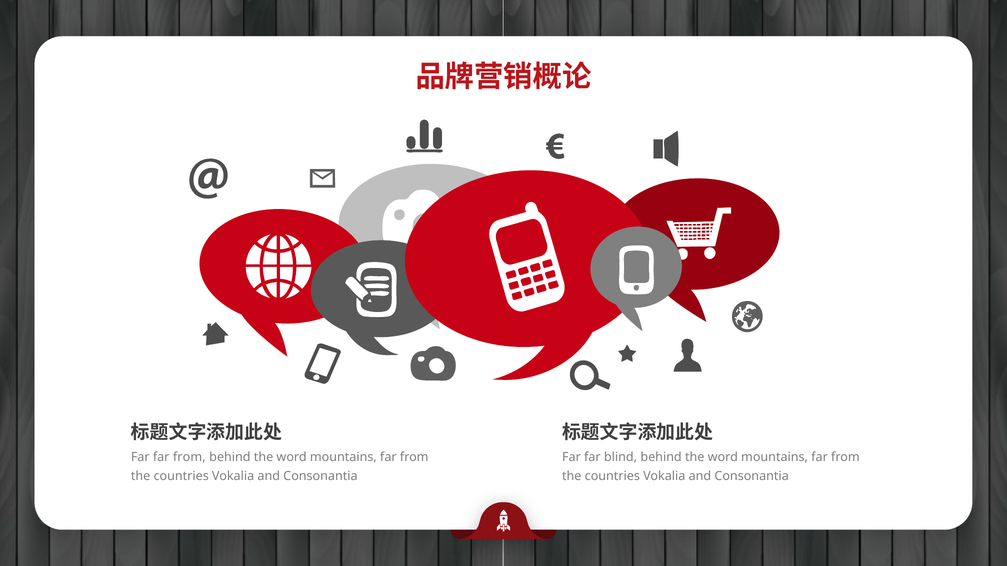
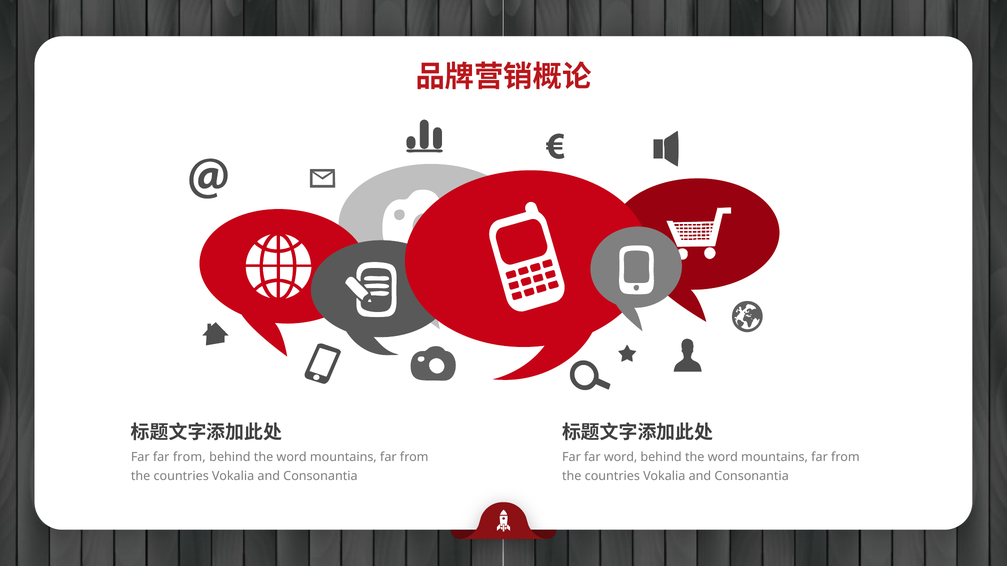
far blind: blind -> word (621, 457)
